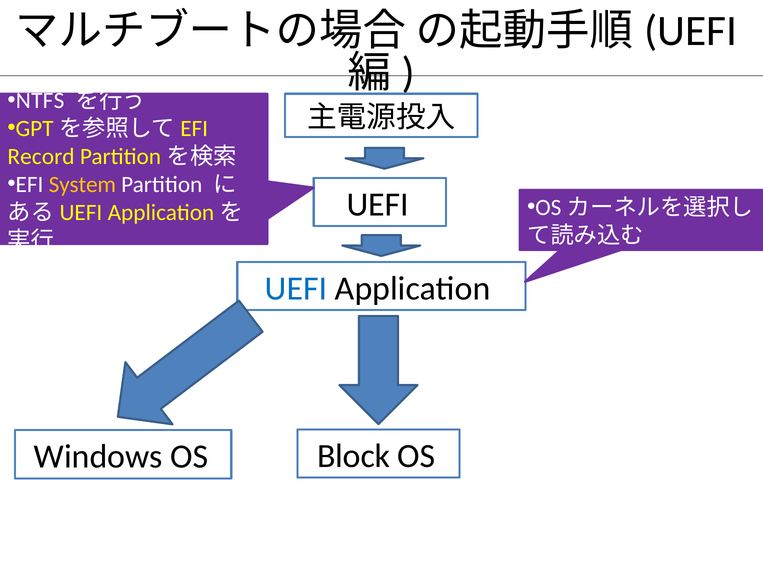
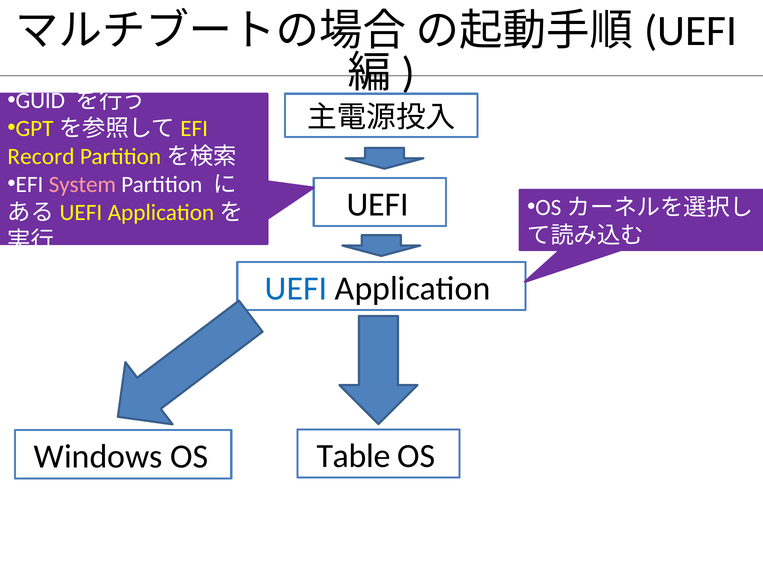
NTFS: NTFS -> GUID (40, 101)
System colour: yellow -> pink (82, 185)
Block: Block -> Table (354, 456)
